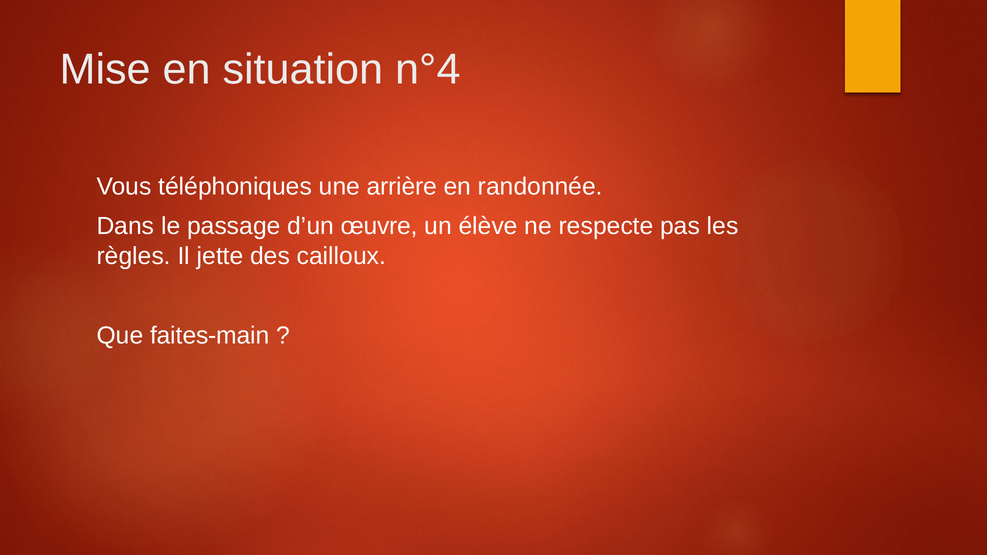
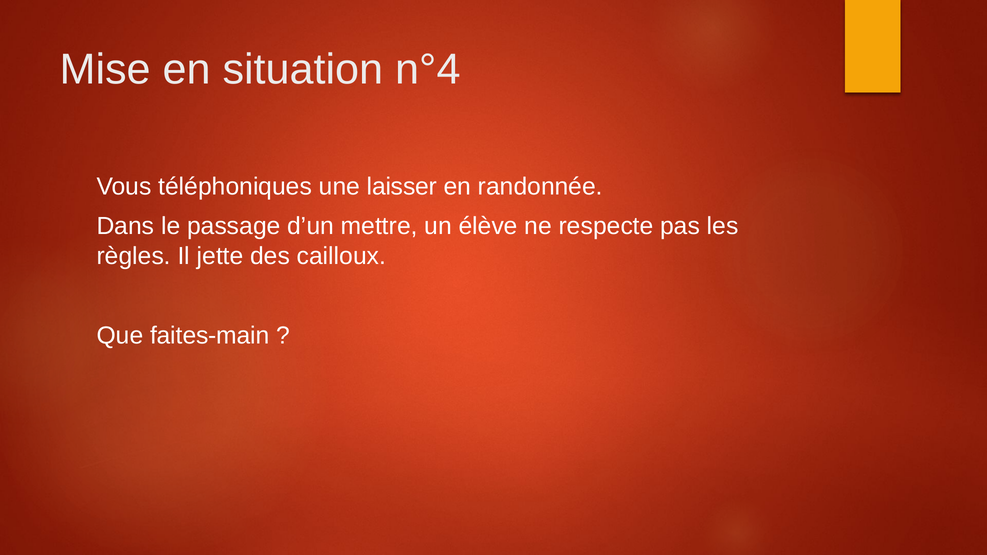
arrière: arrière -> laisser (402, 186)
œuvre: œuvre -> mettre (379, 226)
